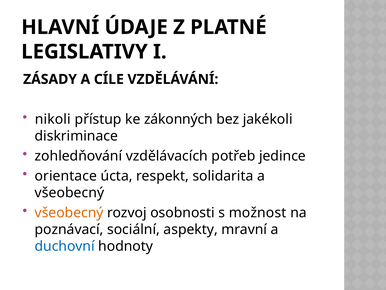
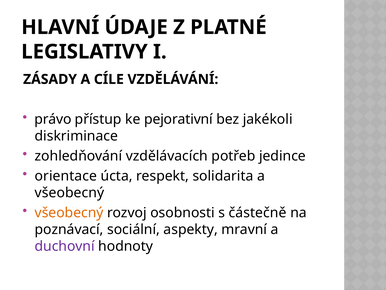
nikoli: nikoli -> právo (53, 119)
zákonných: zákonných -> pejorativní (178, 119)
možnost: možnost -> částečně (258, 212)
duchovní colour: blue -> purple (65, 246)
